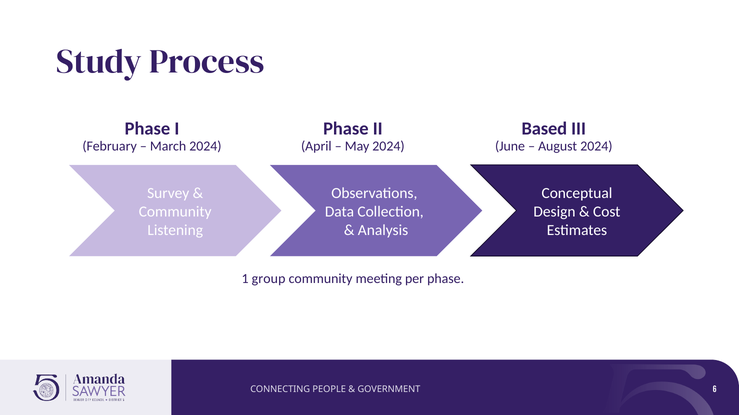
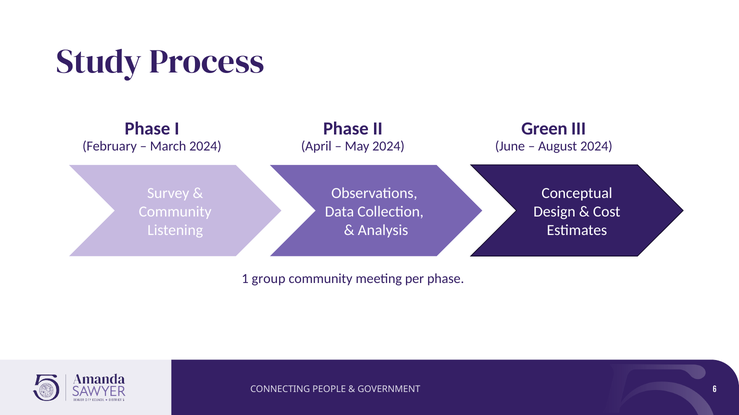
Based: Based -> Green (544, 129)
